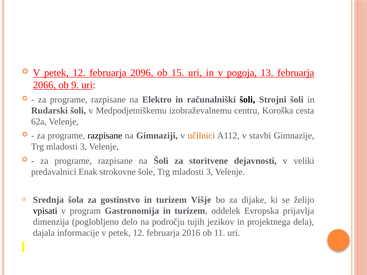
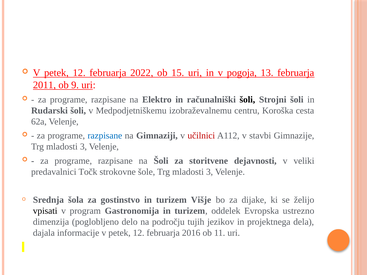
2096: 2096 -> 2022 (142, 73)
2066: 2066 -> 2011 (44, 85)
razpisane colour: black -> blue (105, 136)
učilnici colour: orange -> red (201, 136)
Enak: Enak -> Točk (88, 172)
prijavlja: prijavlja -> ustrezno (299, 211)
